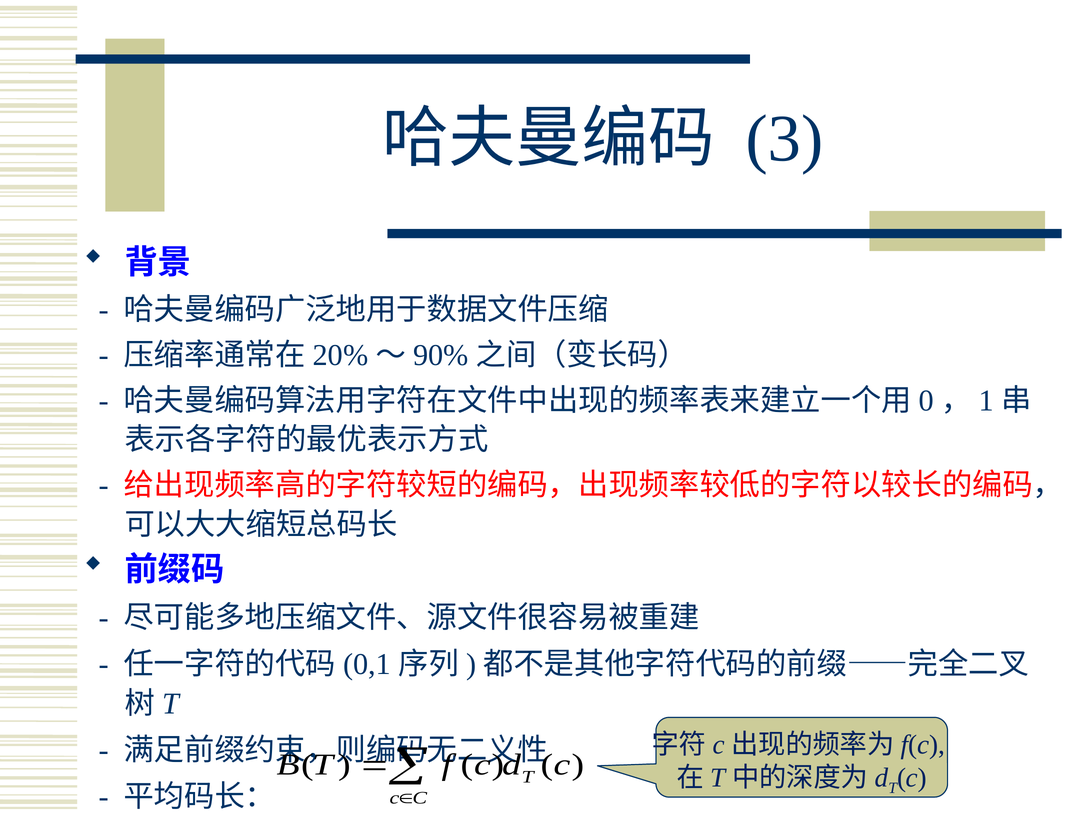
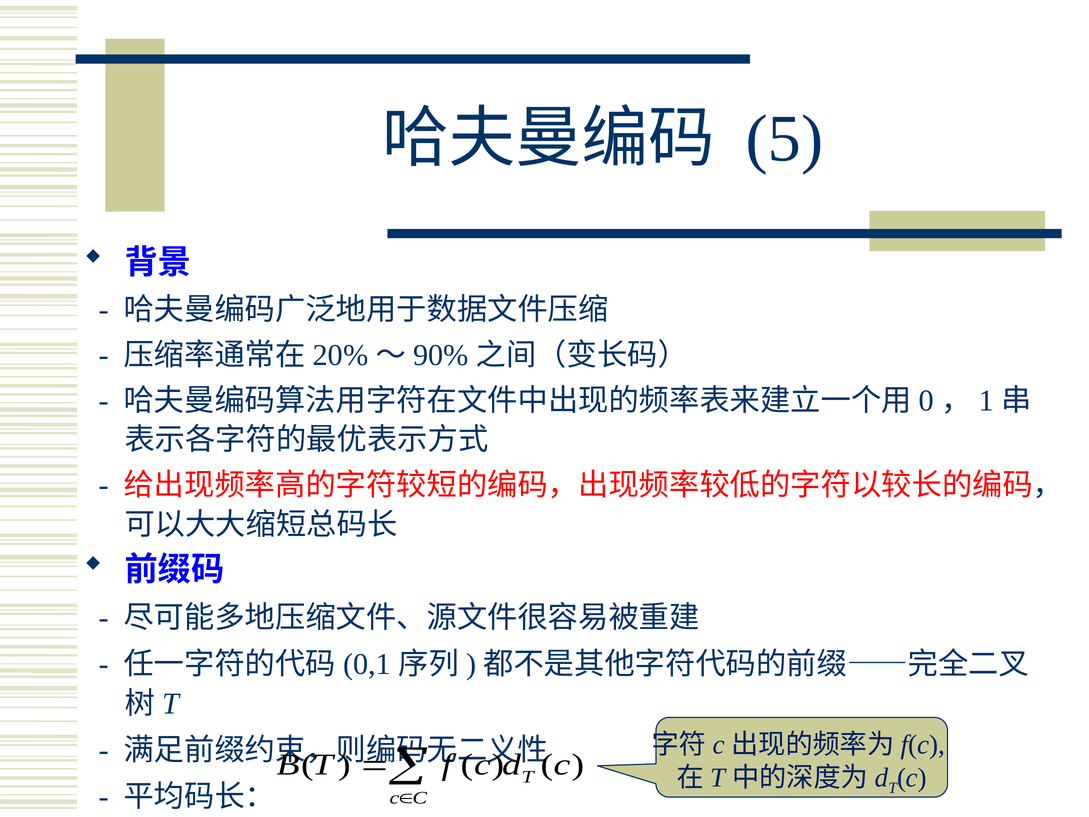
3: 3 -> 5 (785, 139)
